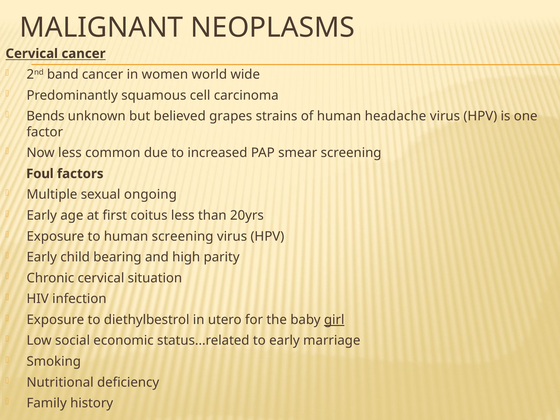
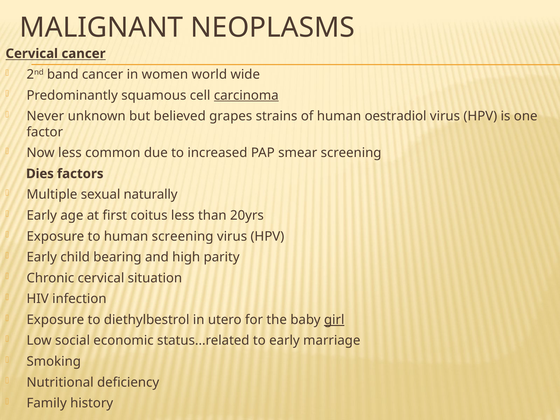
carcinoma underline: none -> present (246, 95)
Bends: Bends -> Never (45, 116)
headache: headache -> oestradiol (396, 116)
Foul: Foul -> Dies (40, 174)
ongoing: ongoing -> naturally (151, 195)
